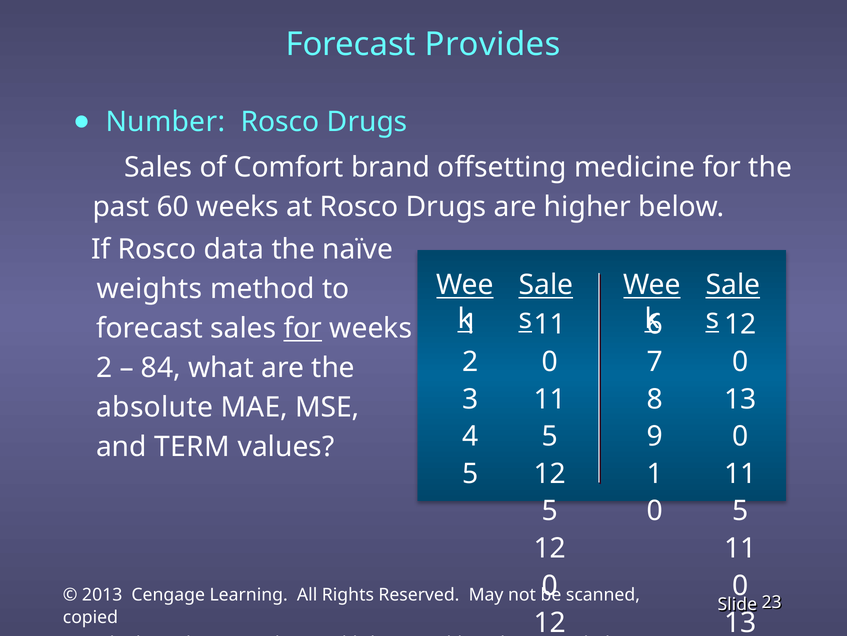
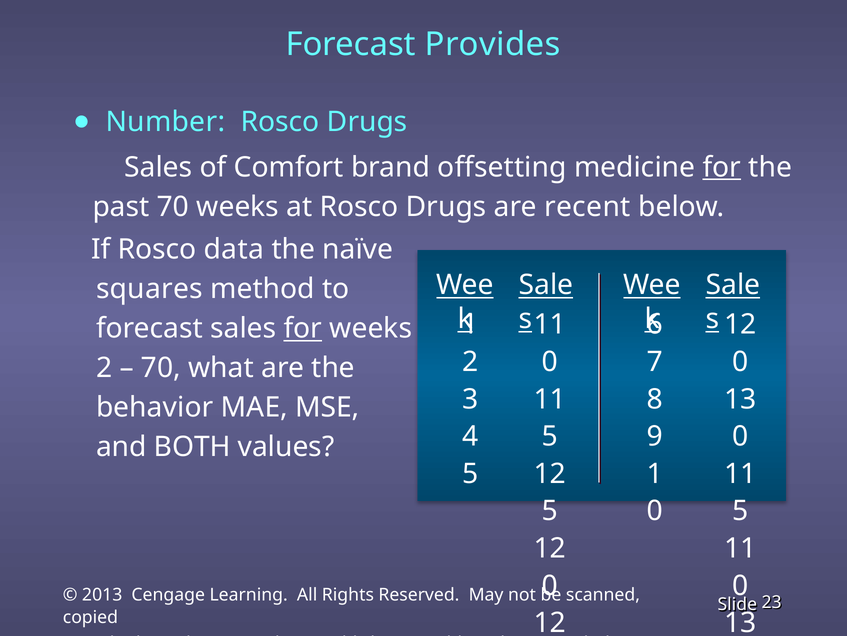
for underline: none -> present (722, 167)
past 60: 60 -> 70 (173, 206)
higher: higher -> recent (587, 206)
weights: weights -> squares (149, 289)
84: 84 -> 70 (161, 368)
absolute: absolute -> behavior (155, 407)
TERM: TERM -> BOTH (192, 447)
